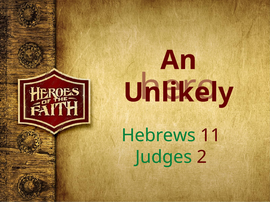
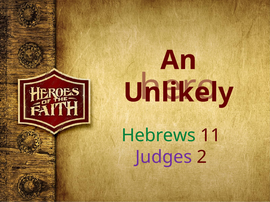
Judges colour: green -> purple (164, 157)
